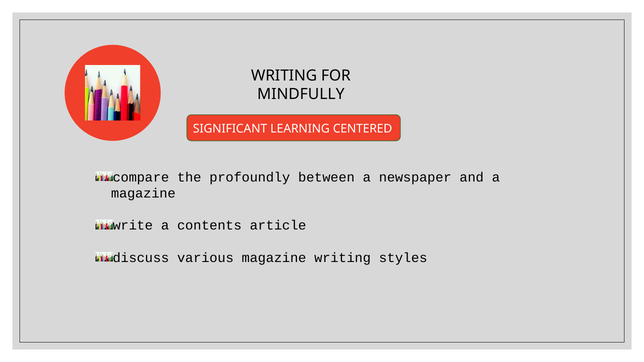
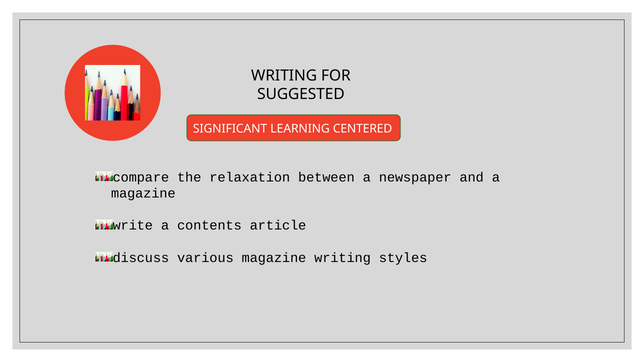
MINDFULLY: MINDFULLY -> SUGGESTED (301, 94)
profoundly: profoundly -> relaxation (250, 177)
